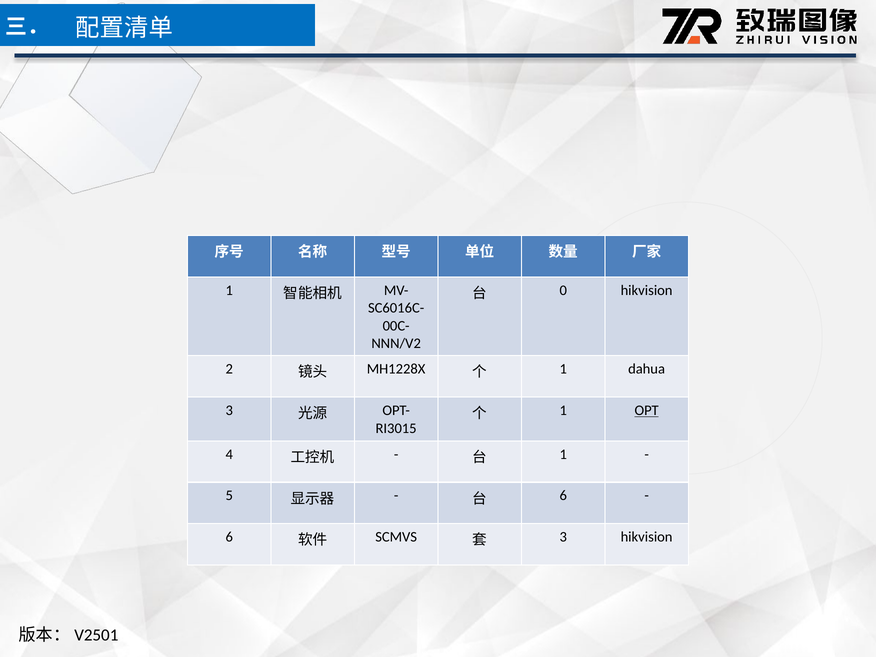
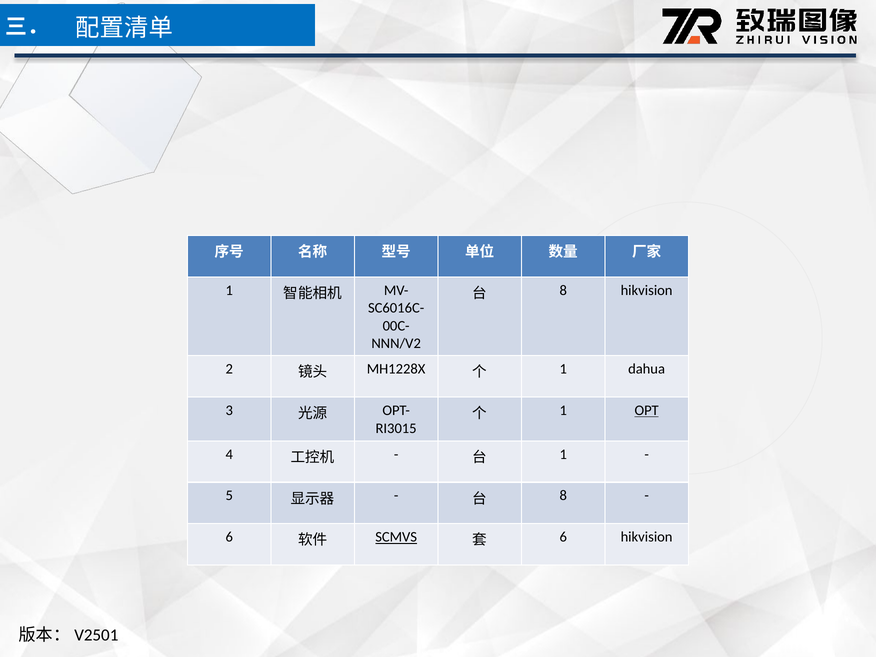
0: 0 -> 8 (563, 290)
6: 6 -> 8 (563, 496)
SCMVS underline: none -> present (396, 537)
3: 3 -> 6 (563, 537)
